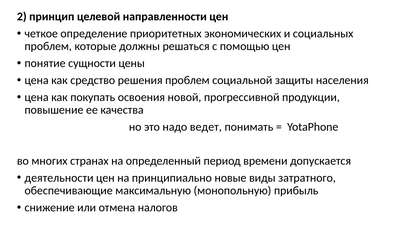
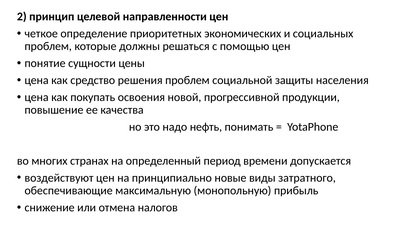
ведет: ведет -> нефть (206, 127)
деятельности: деятельности -> воздействуют (59, 178)
